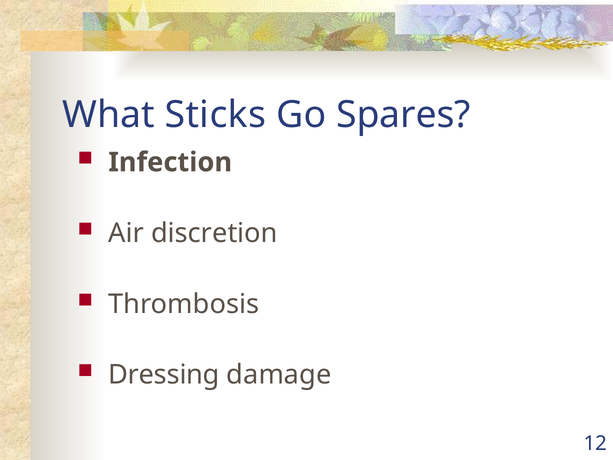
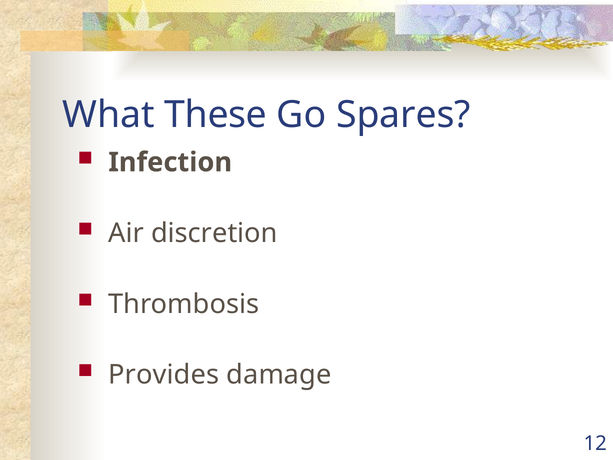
Sticks: Sticks -> These (216, 115)
Dressing: Dressing -> Provides (164, 375)
